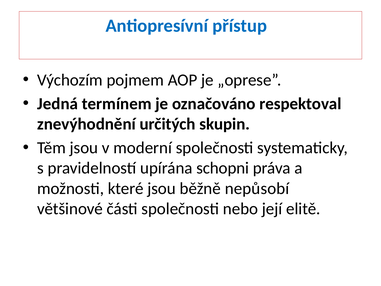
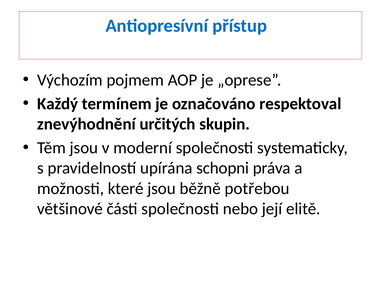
Jedná: Jedná -> Každý (58, 104)
nepůsobí: nepůsobí -> potřebou (257, 188)
